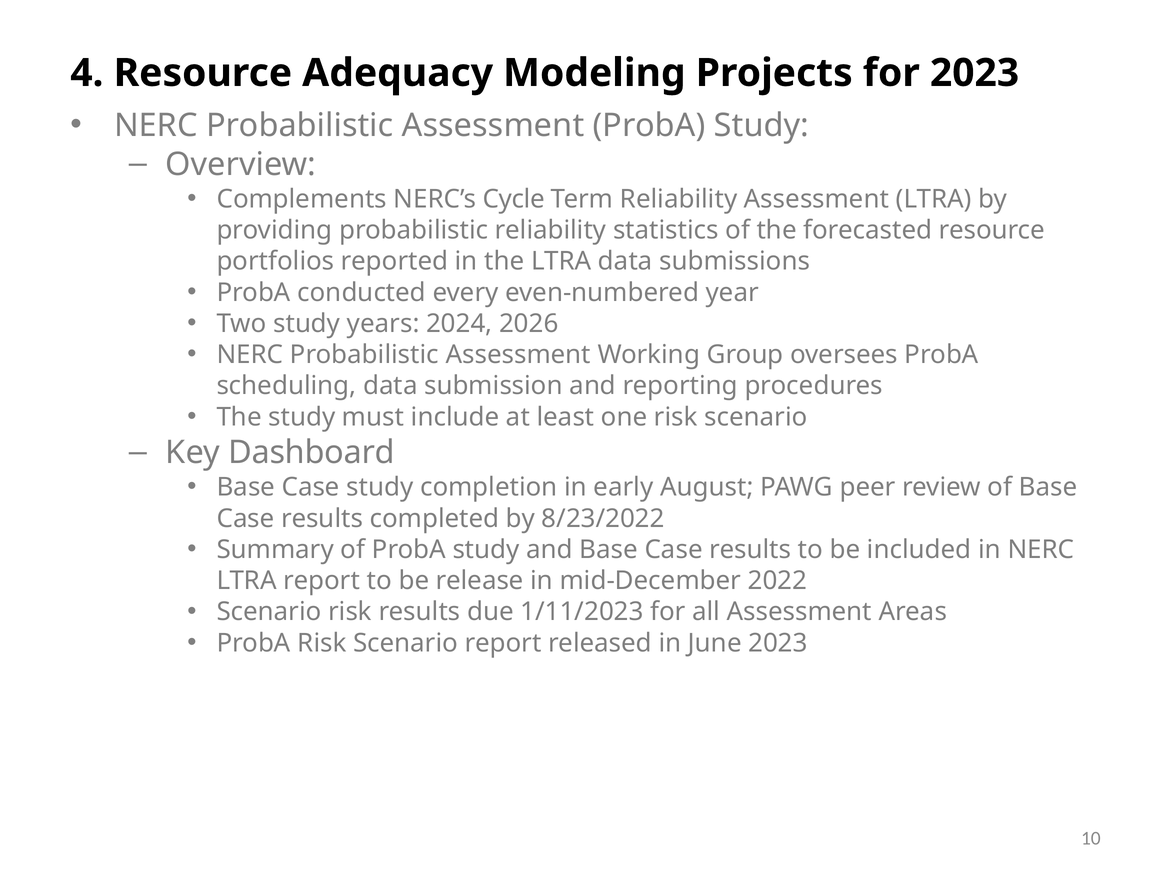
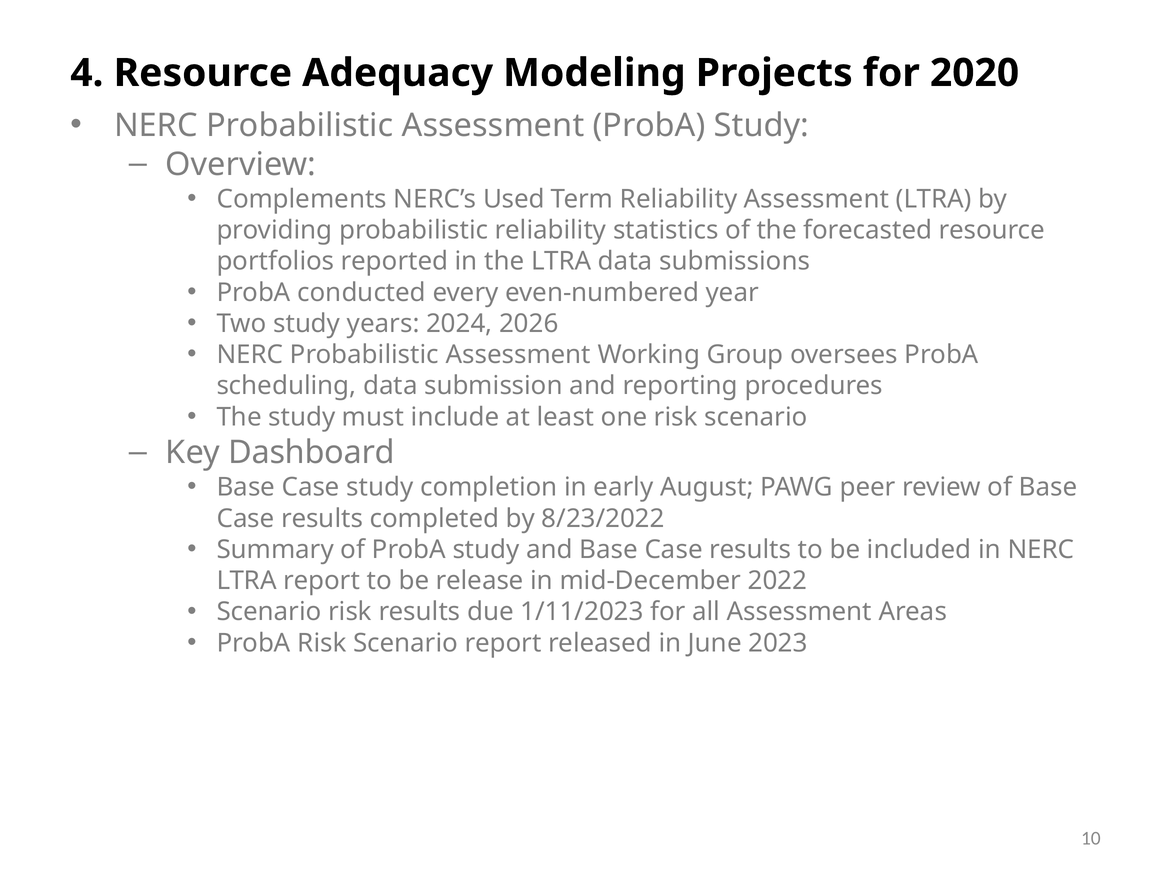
for 2023: 2023 -> 2020 (975, 73)
Cycle: Cycle -> Used (514, 199)
